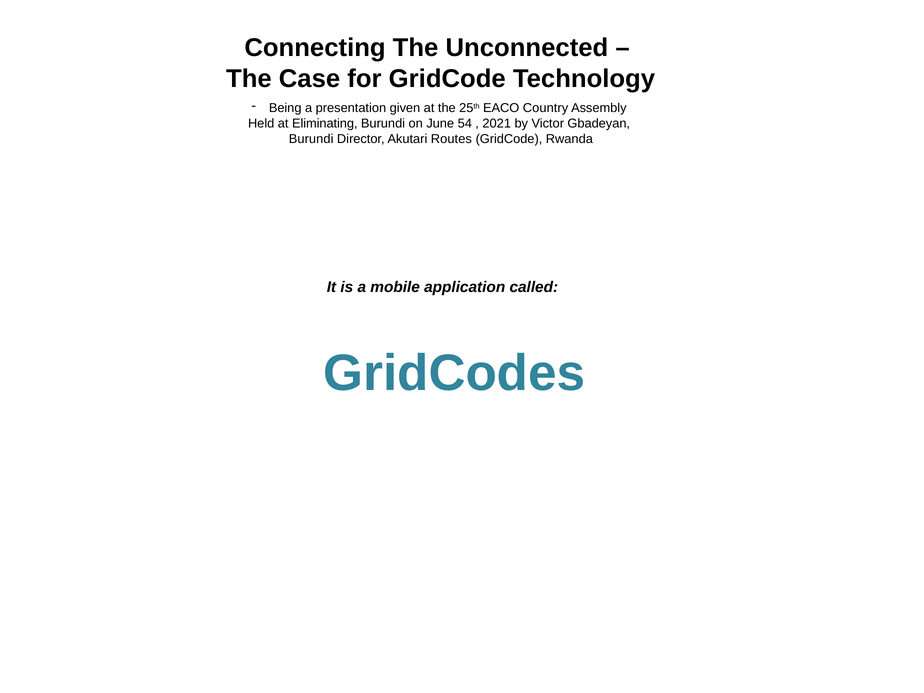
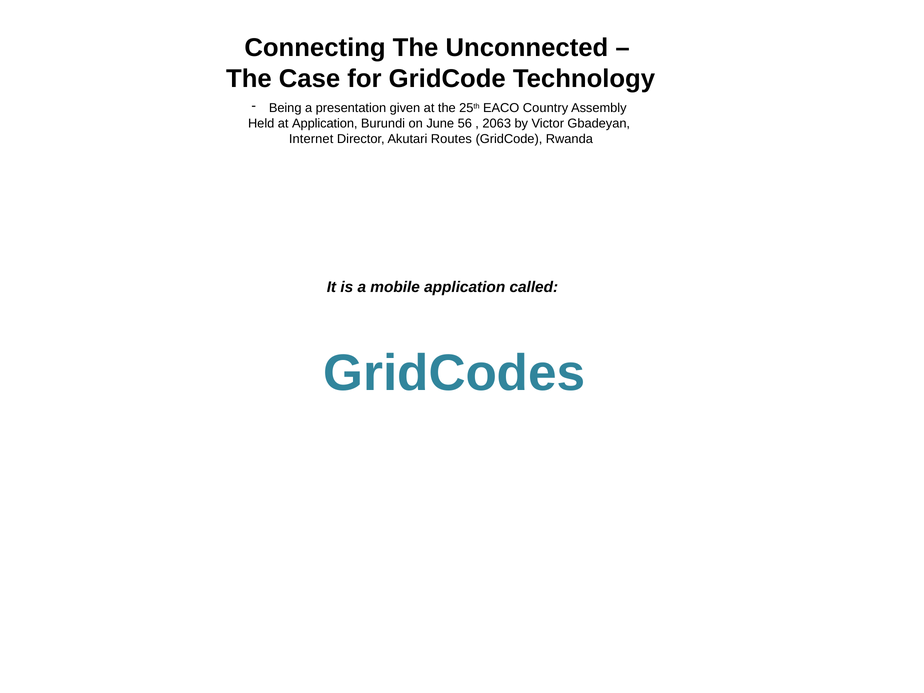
at Eliminating: Eliminating -> Application (325, 124)
54: 54 -> 56 (465, 124)
2021: 2021 -> 2063 (497, 124)
Burundi: Burundi -> Internet (311, 139)
